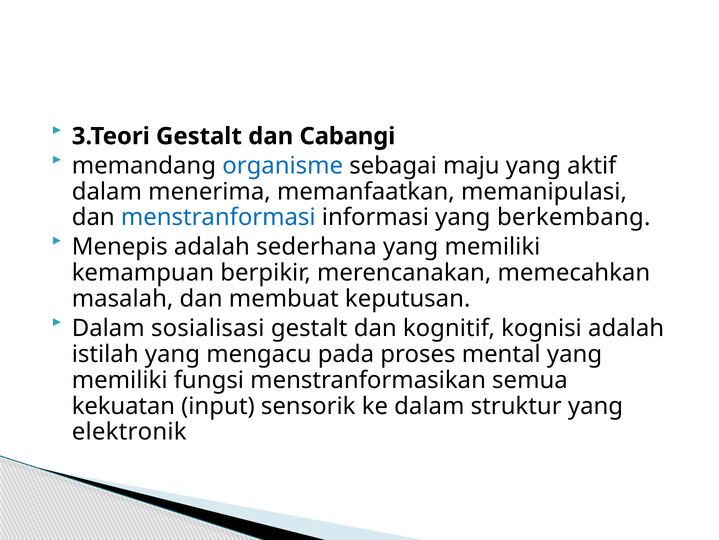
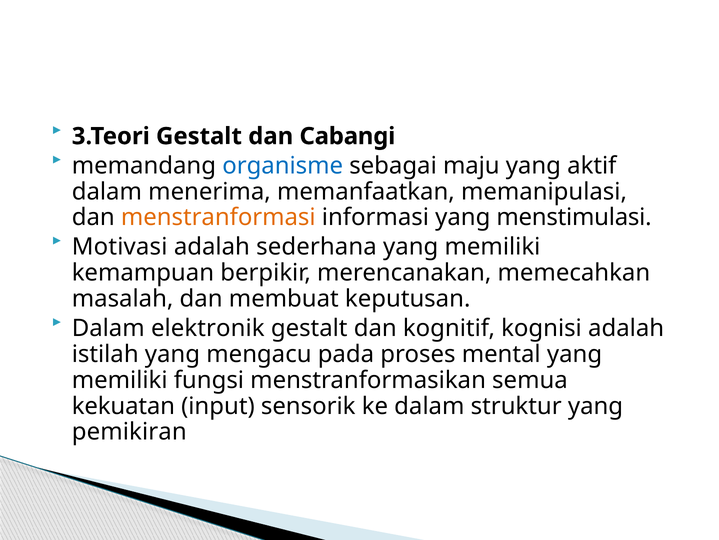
menstranformasi colour: blue -> orange (218, 217)
berkembang: berkembang -> menstimulasi (574, 217)
Menepis: Menepis -> Motivasi (120, 247)
sosialisasi: sosialisasi -> elektronik (208, 328)
elektronik: elektronik -> pemikiran (129, 431)
